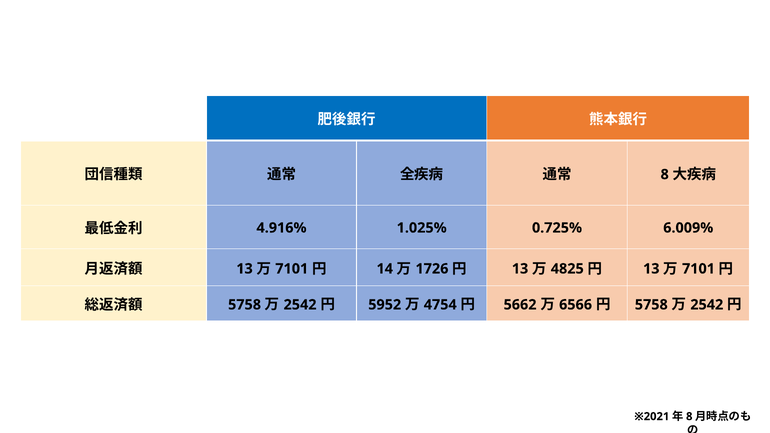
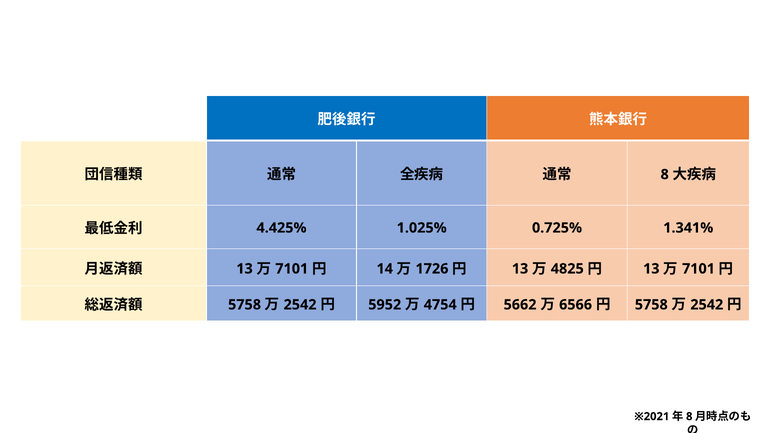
4.916%: 4.916% -> 4.425% (282, 228)
6.009%: 6.009% -> 1.341% (688, 228)
